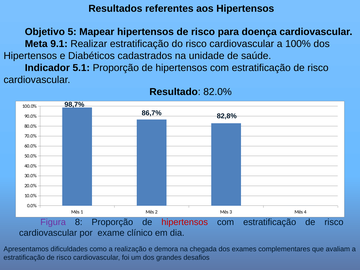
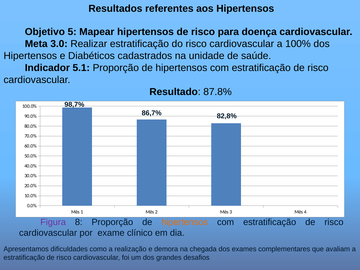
9.1: 9.1 -> 3.0 (59, 44)
82.0%: 82.0% -> 87.8% (218, 92)
hipertensos colour: red -> orange (185, 222)
